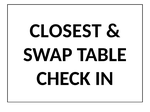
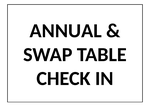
CLOSEST: CLOSEST -> ANNUAL (66, 31)
